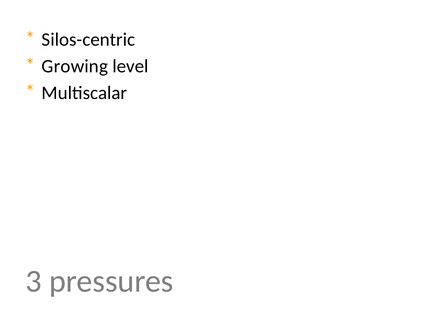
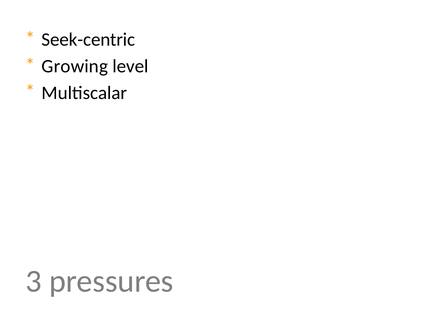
Silos-centric: Silos-centric -> Seek-centric (88, 40)
